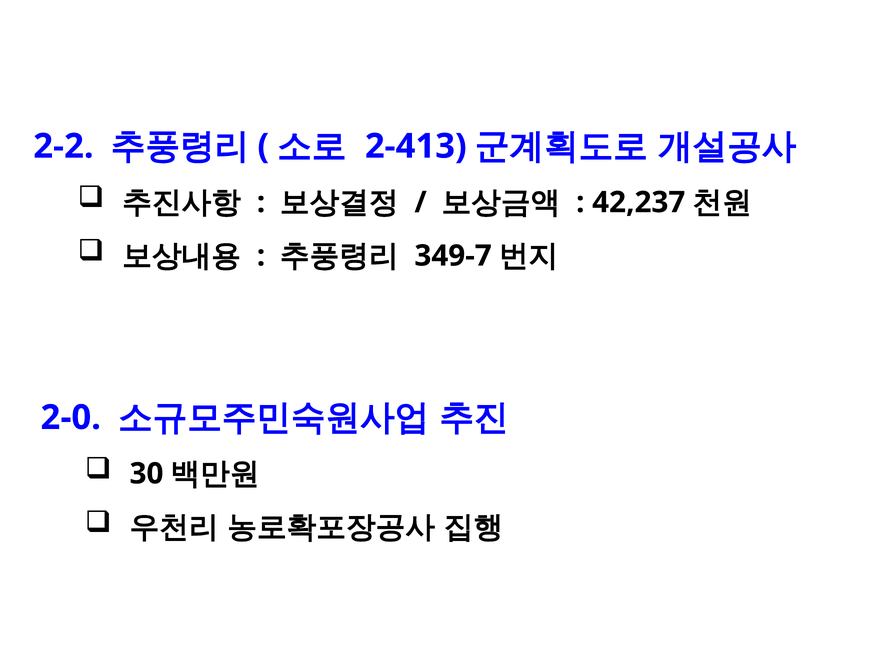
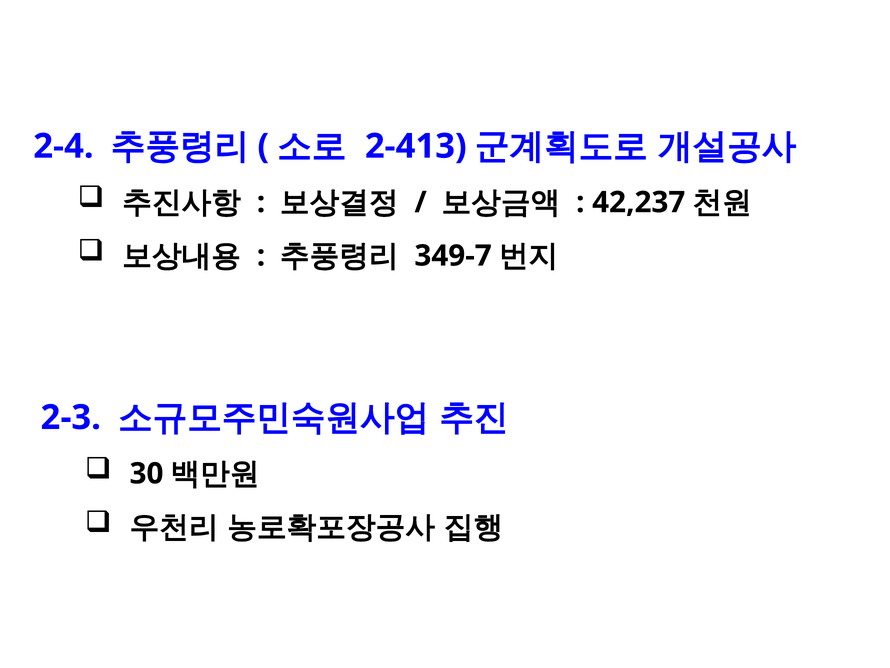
2-2: 2-2 -> 2-4 (63, 146)
2-0: 2-0 -> 2-3 (71, 417)
